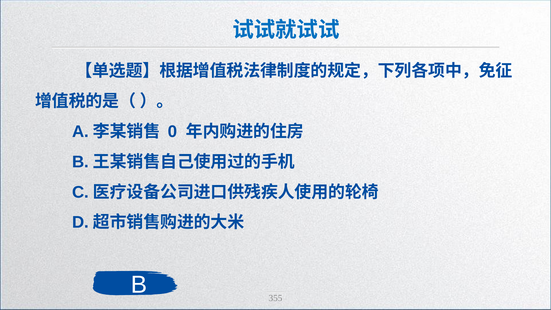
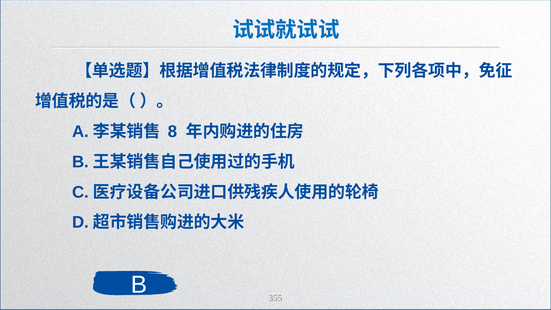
0: 0 -> 8 (173, 132)
